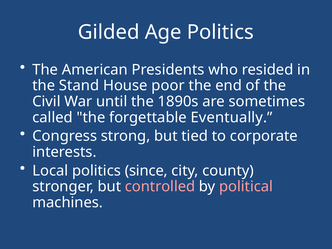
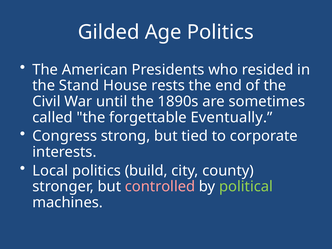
poor: poor -> rests (168, 86)
since: since -> build (146, 171)
political colour: pink -> light green (246, 187)
